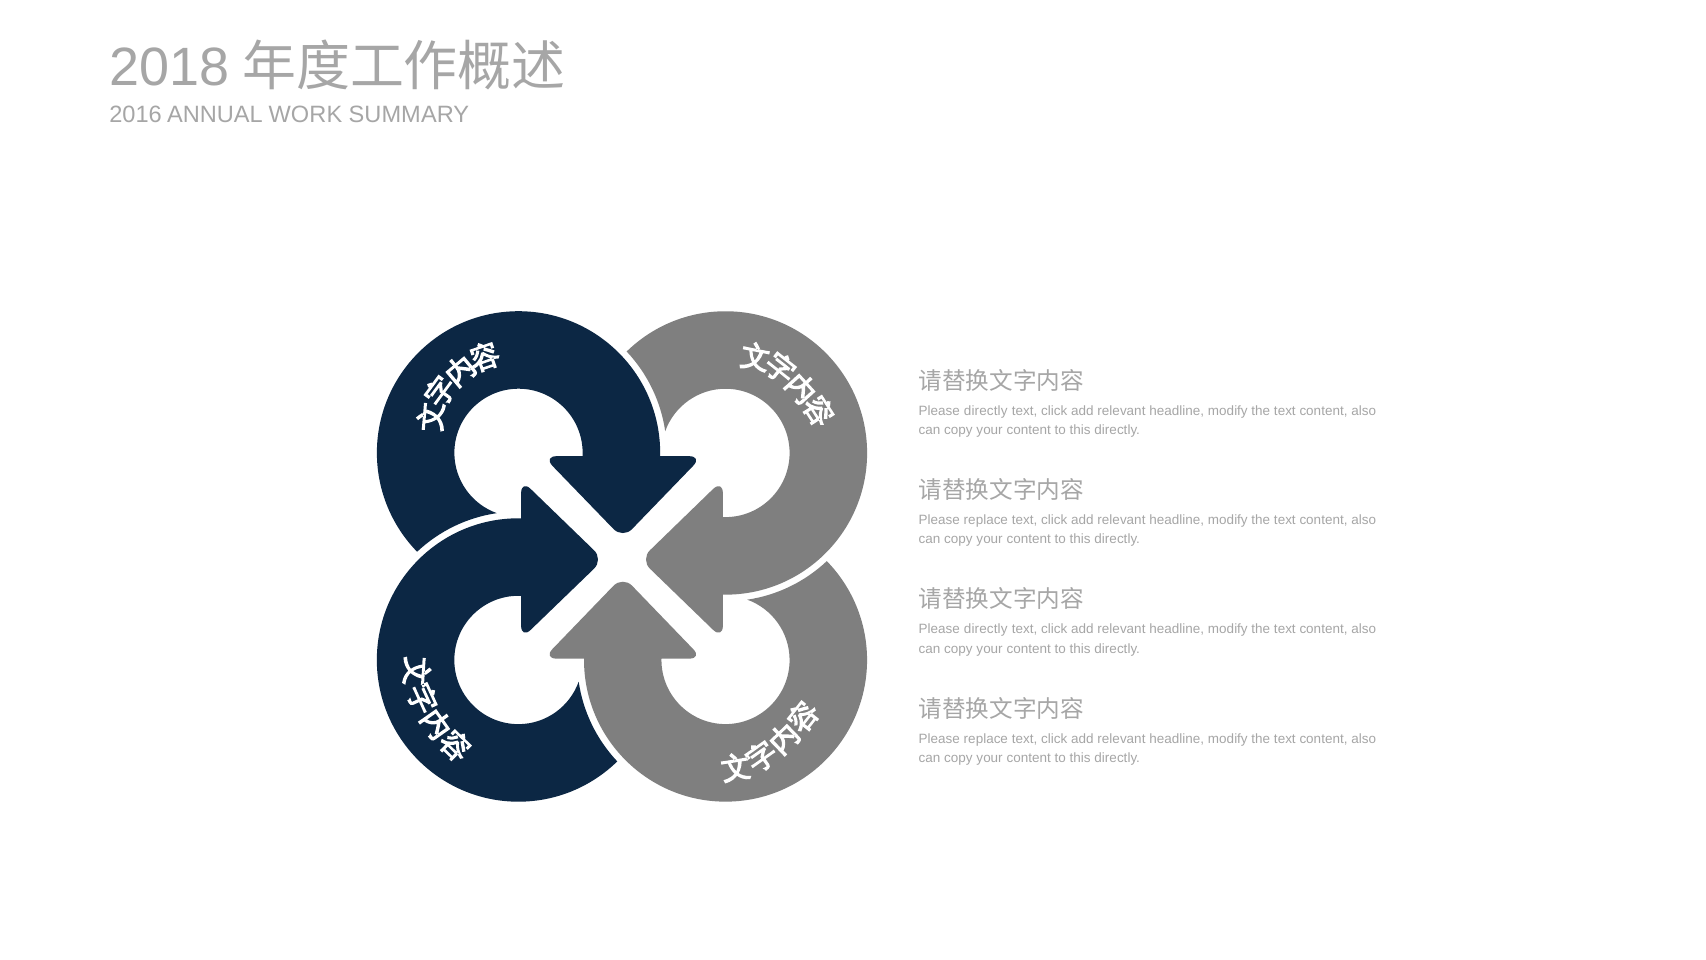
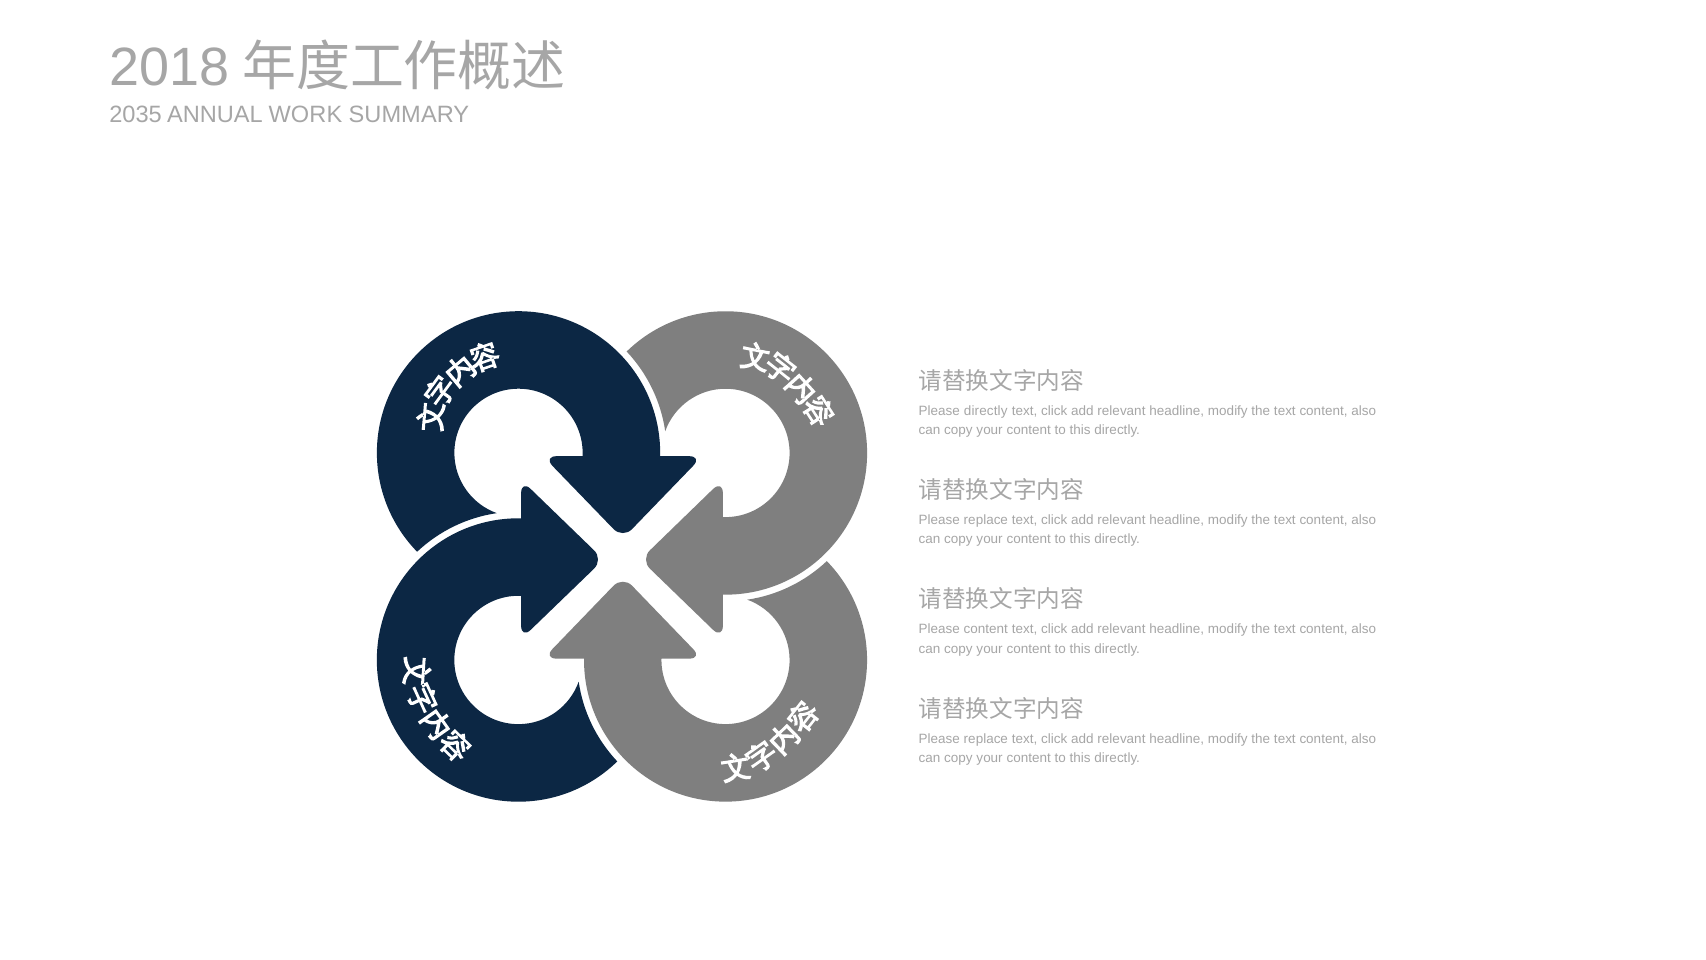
2016: 2016 -> 2035 (136, 114)
directly: directly -> content (986, 629)
